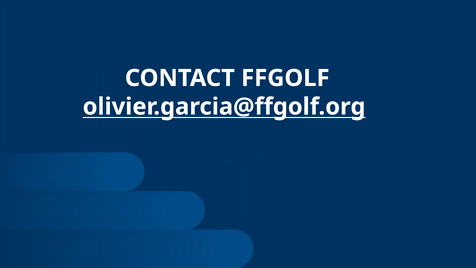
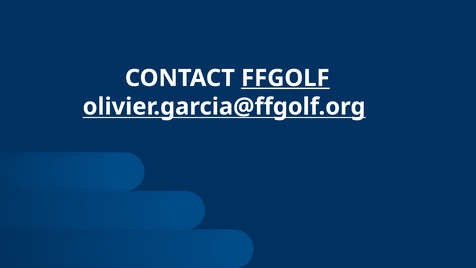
FFGOLF underline: none -> present (285, 78)
